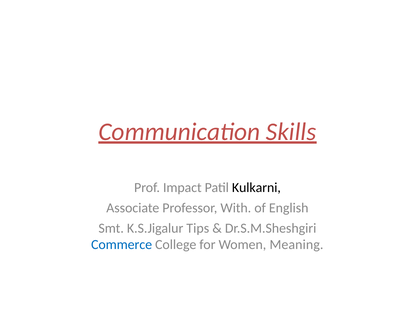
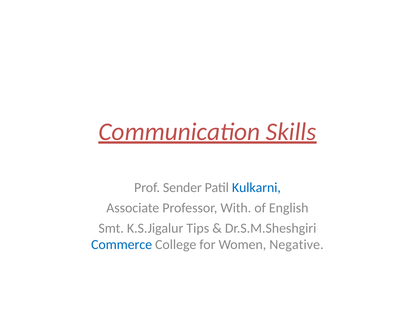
Impact: Impact -> Sender (182, 188)
Kulkarni colour: black -> blue (256, 188)
Meaning: Meaning -> Negative (297, 245)
